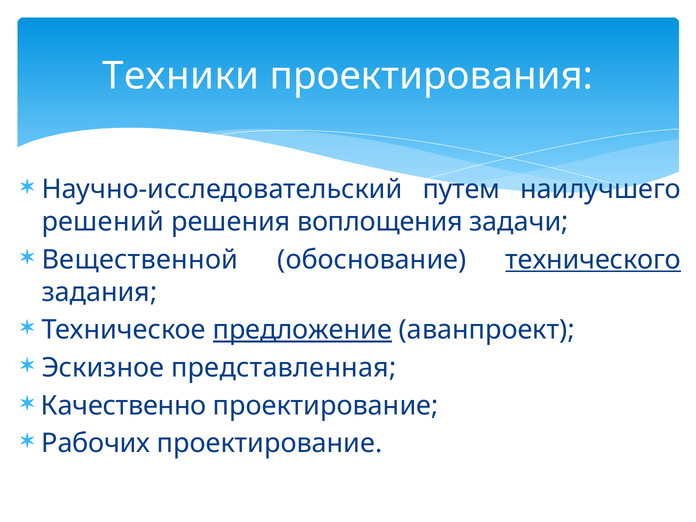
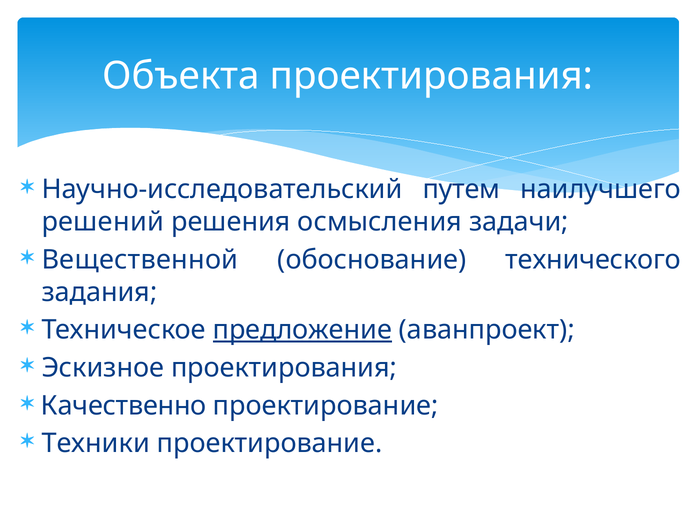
Техники: Техники -> Объекта (181, 76)
воплощения: воплощения -> осмысления (380, 222)
технического underline: present -> none (593, 260)
Эскизное представленная: представленная -> проектирования (284, 368)
Рабочих: Рабочих -> Техники (96, 443)
